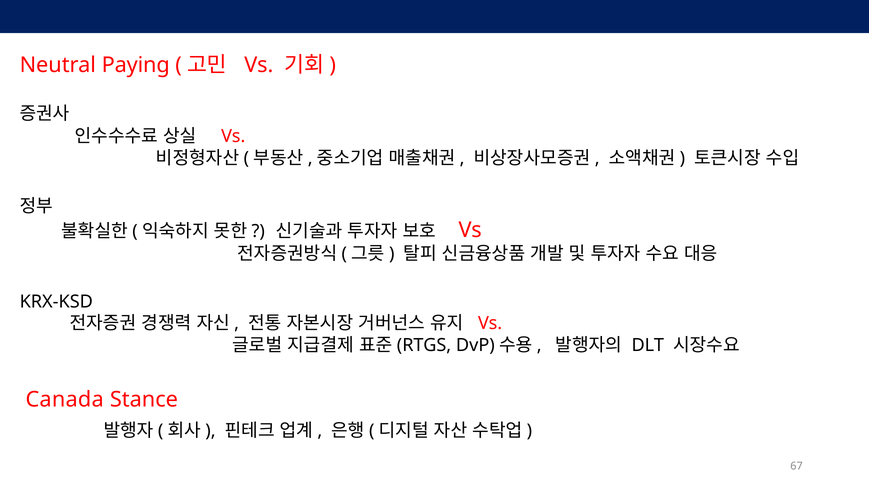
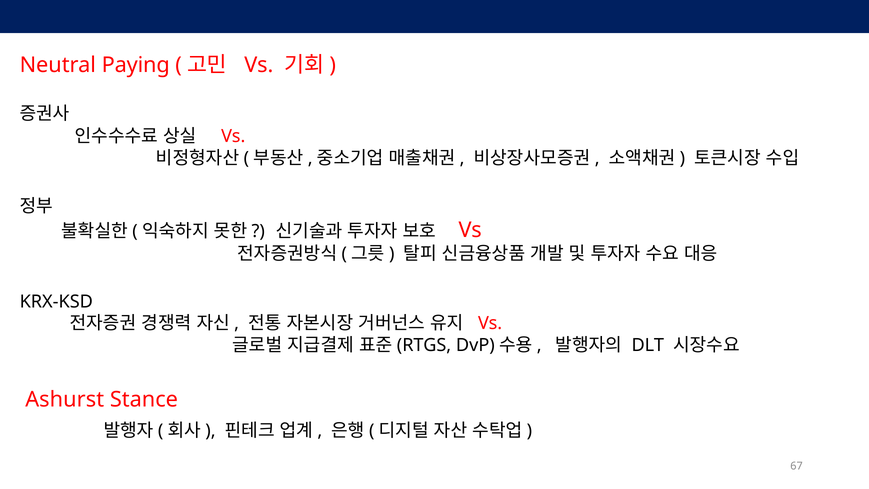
Canada: Canada -> Ashurst (65, 400)
